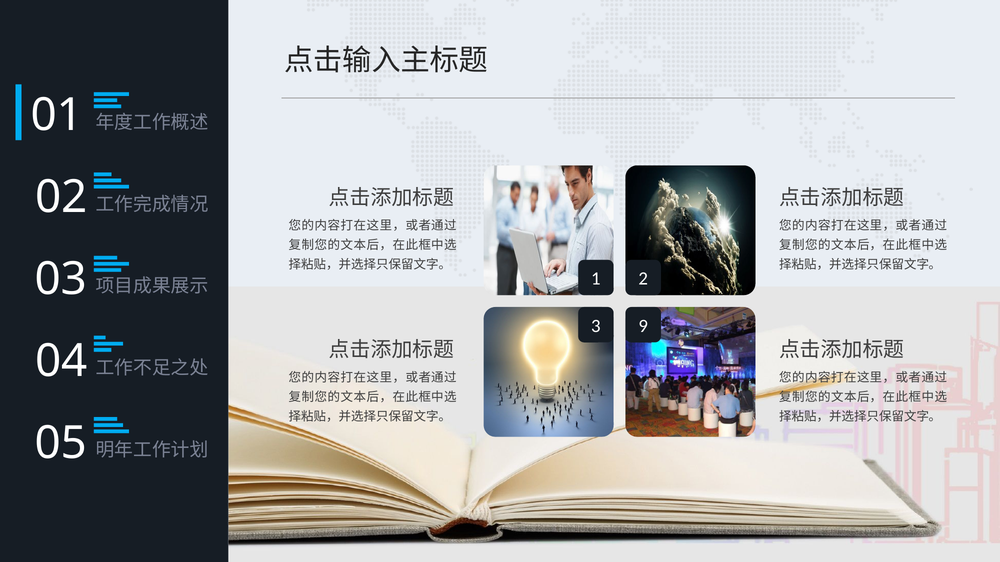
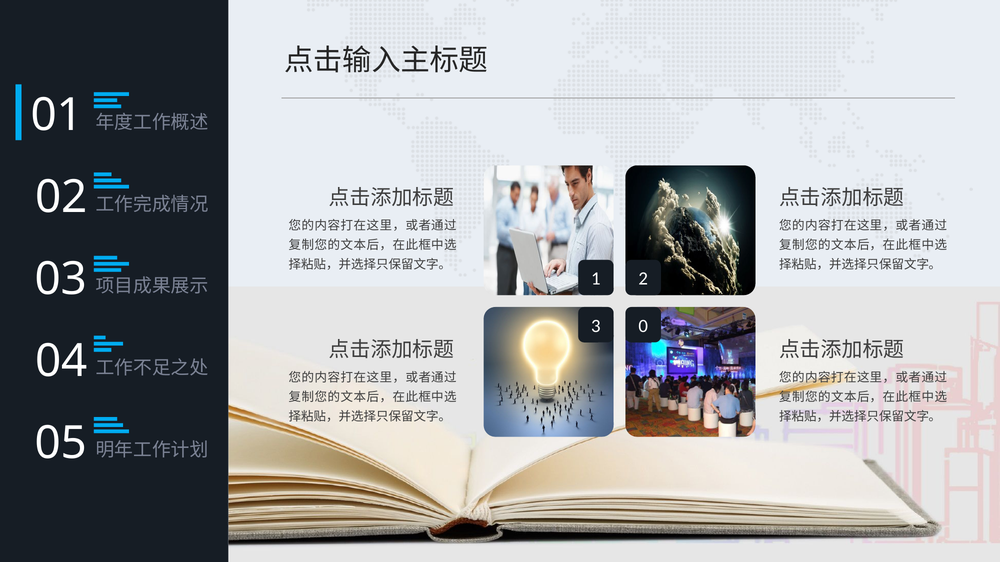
9: 9 -> 0 (643, 326)
